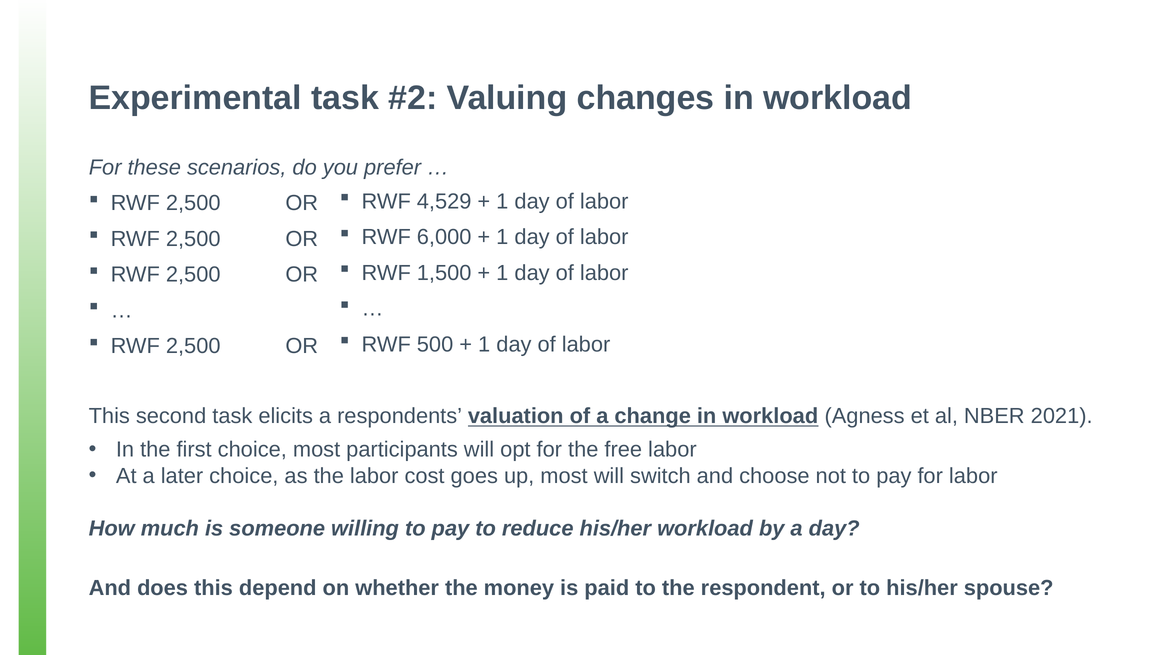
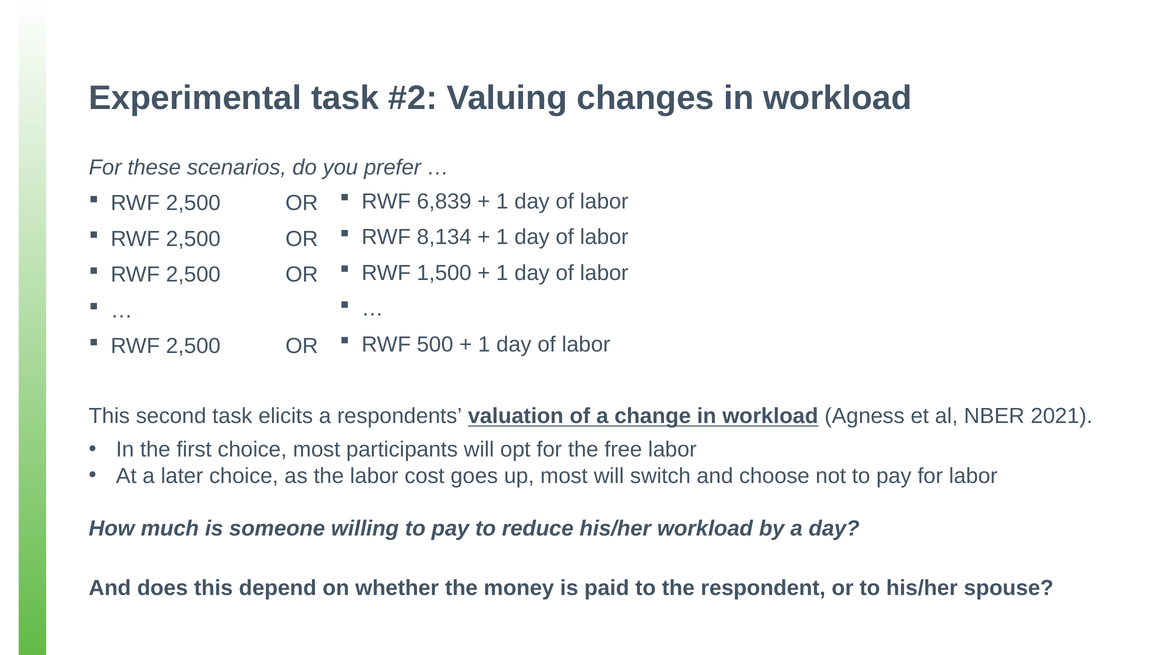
4,529: 4,529 -> 6,839 (444, 202)
6,000: 6,000 -> 8,134 (444, 237)
